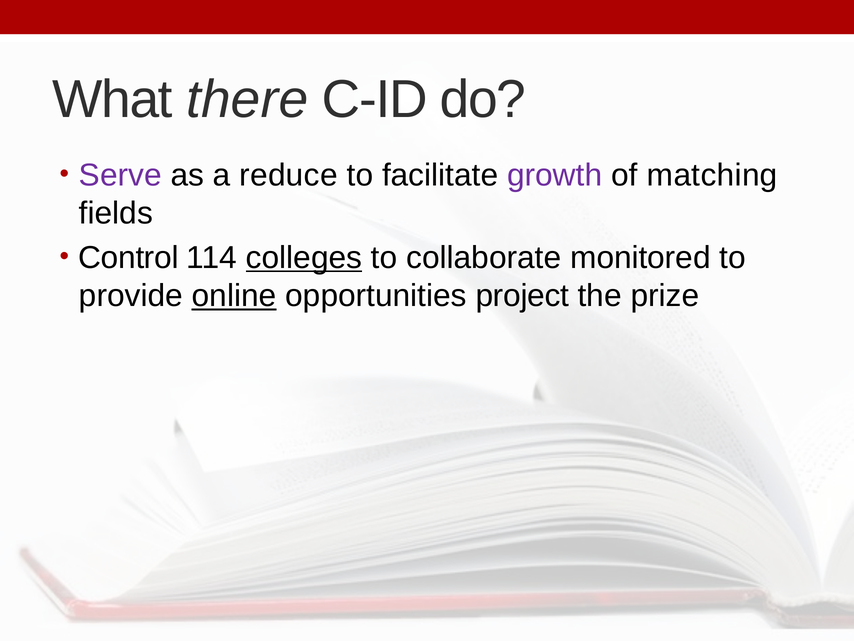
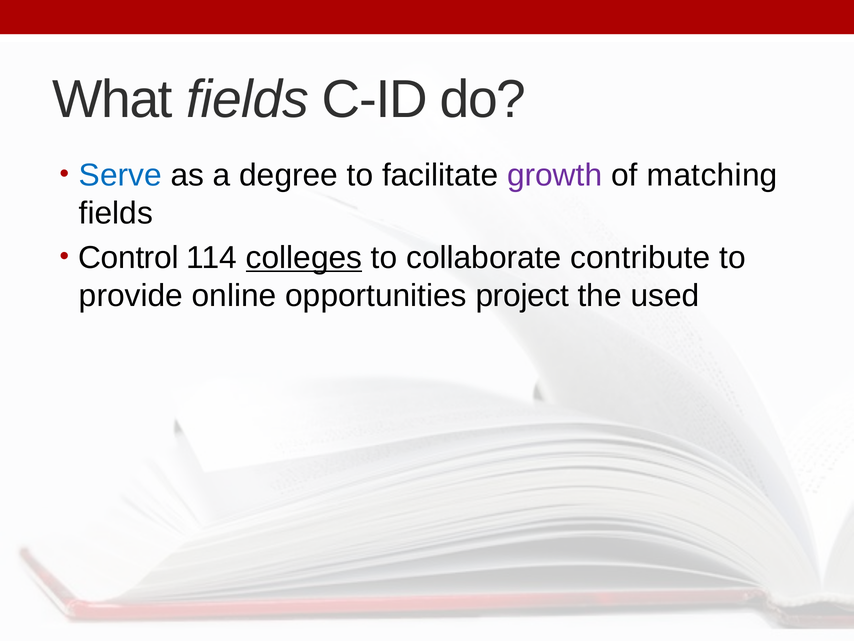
What there: there -> fields (248, 100)
Serve colour: purple -> blue (120, 175)
reduce: reduce -> degree (289, 175)
monitored: monitored -> contribute (640, 257)
online underline: present -> none (234, 295)
prize: prize -> used (665, 295)
